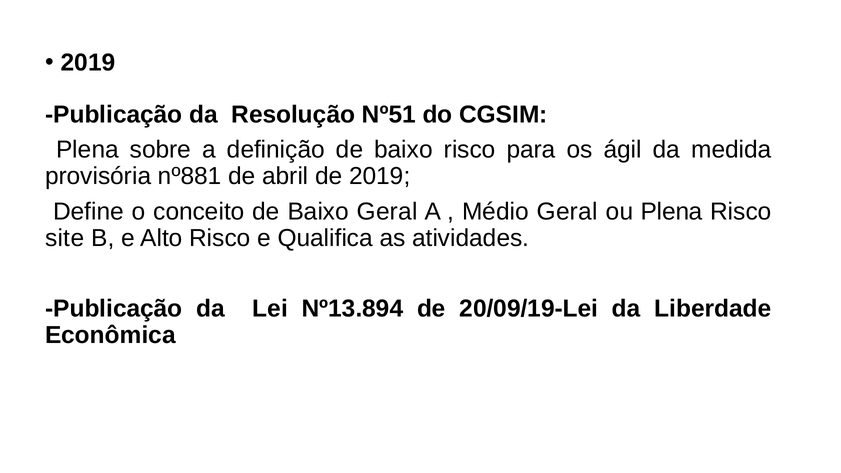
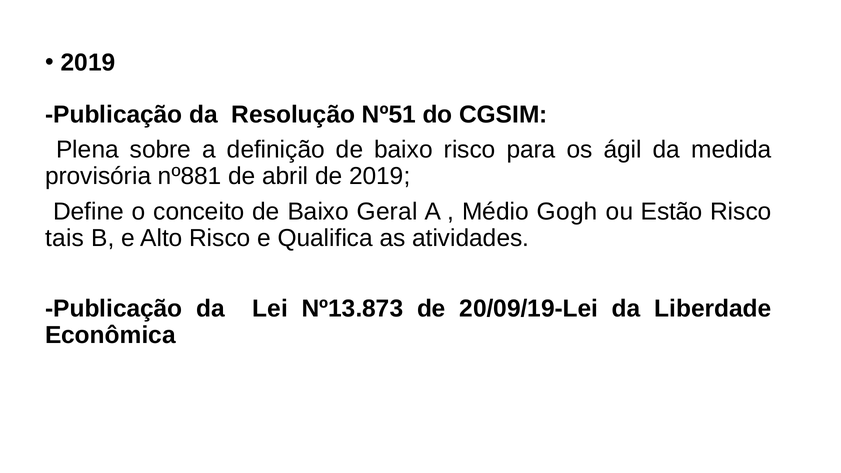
Médio Geral: Geral -> Gogh (567, 211)
ou Plena: Plena -> Estão (672, 211)
site: site -> tais (65, 238)
Nº13.894: Nº13.894 -> Nº13.873 (352, 308)
